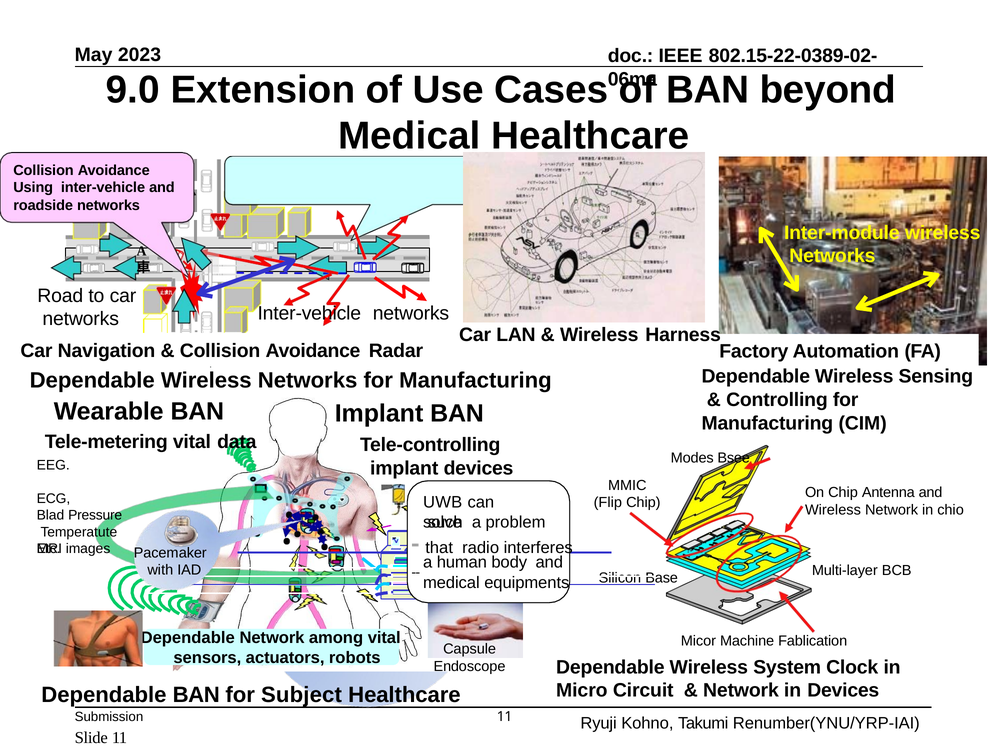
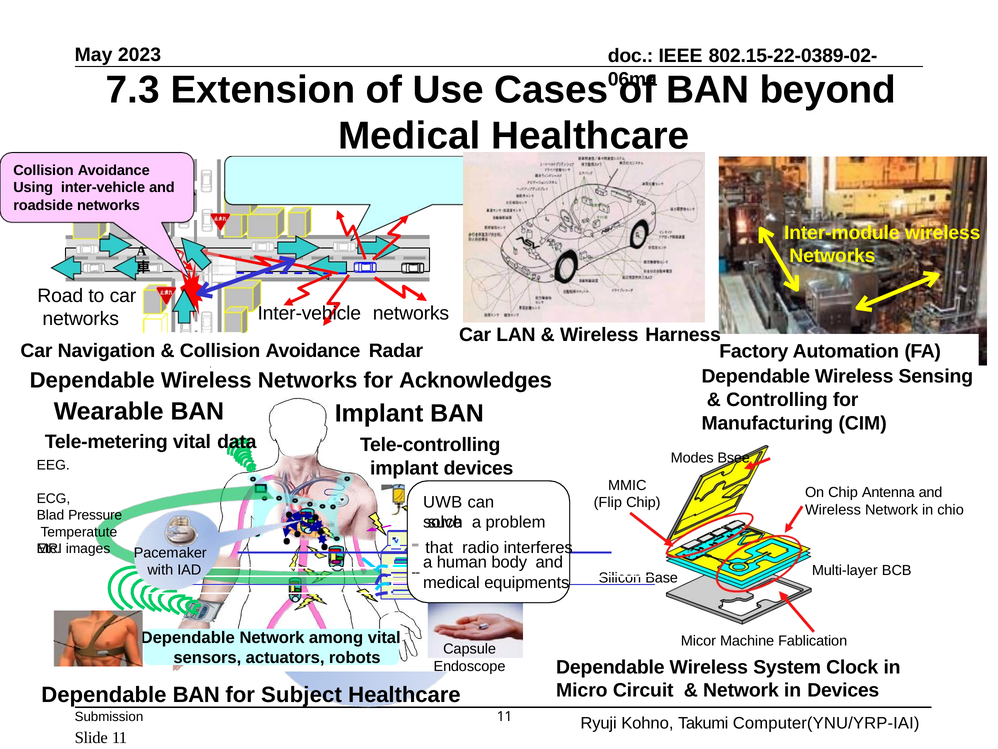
9.0: 9.0 -> 7.3 (133, 90)
Networks for Manufacturing: Manufacturing -> Acknowledges (476, 380)
Renumber(YNU/YRP-IAI: Renumber(YNU/YRP-IAI -> Computer(YNU/YRP-IAI (826, 723)
